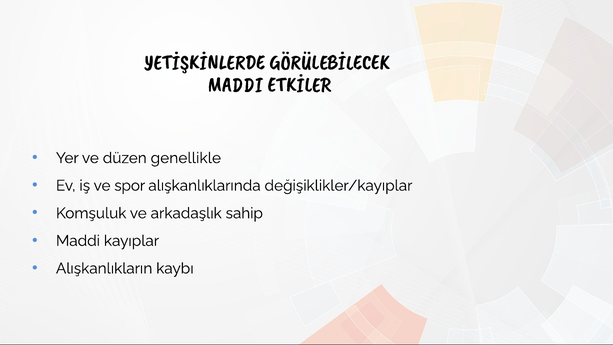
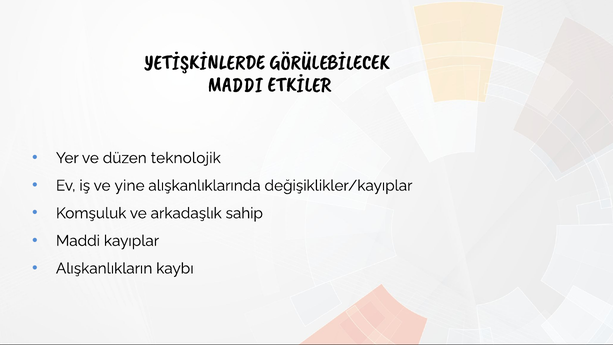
genellikle: genellikle -> teknolojik (186, 158)
spor: spor -> yine (130, 185)
